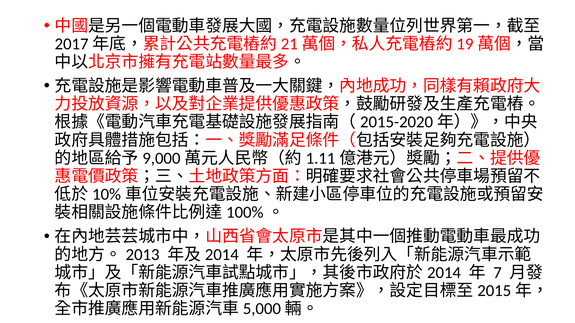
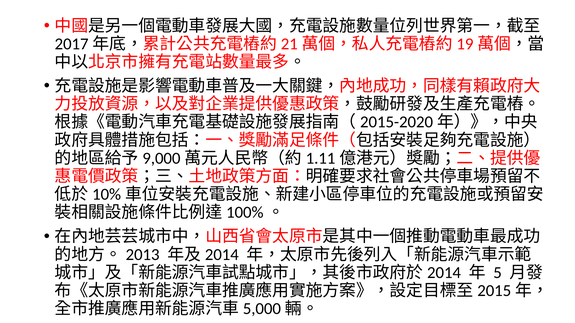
7: 7 -> 5 (498, 273)
